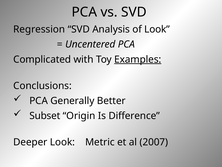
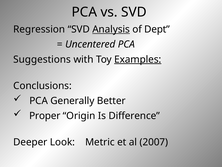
Analysis underline: none -> present (111, 29)
of Look: Look -> Dept (157, 29)
Complicated: Complicated -> Suggestions (42, 59)
Subset: Subset -> Proper (45, 115)
